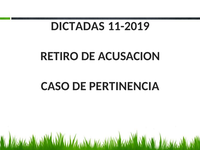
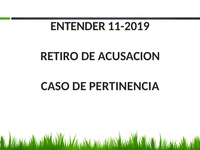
DICTADAS: DICTADAS -> ENTENDER (78, 26)
